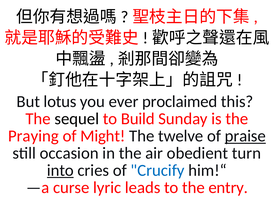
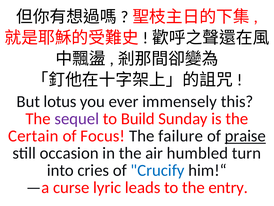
proclaimed: proclaimed -> immensely (180, 101)
sequel colour: black -> purple (77, 119)
Praying: Praying -> Certain (33, 136)
Might: Might -> Focus (103, 136)
twelve: twelve -> failure (181, 136)
obedient: obedient -> humbled (197, 153)
into underline: present -> none (60, 170)
